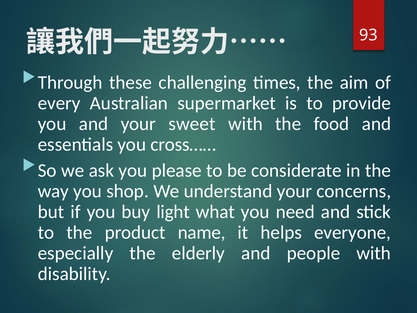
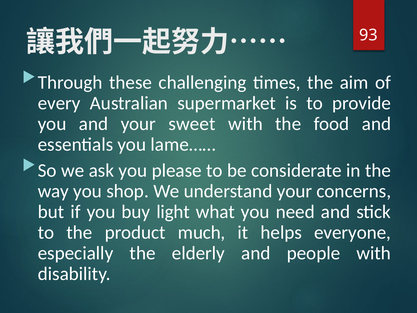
cross……: cross…… -> lame…… (183, 145)
name: name -> much (202, 232)
